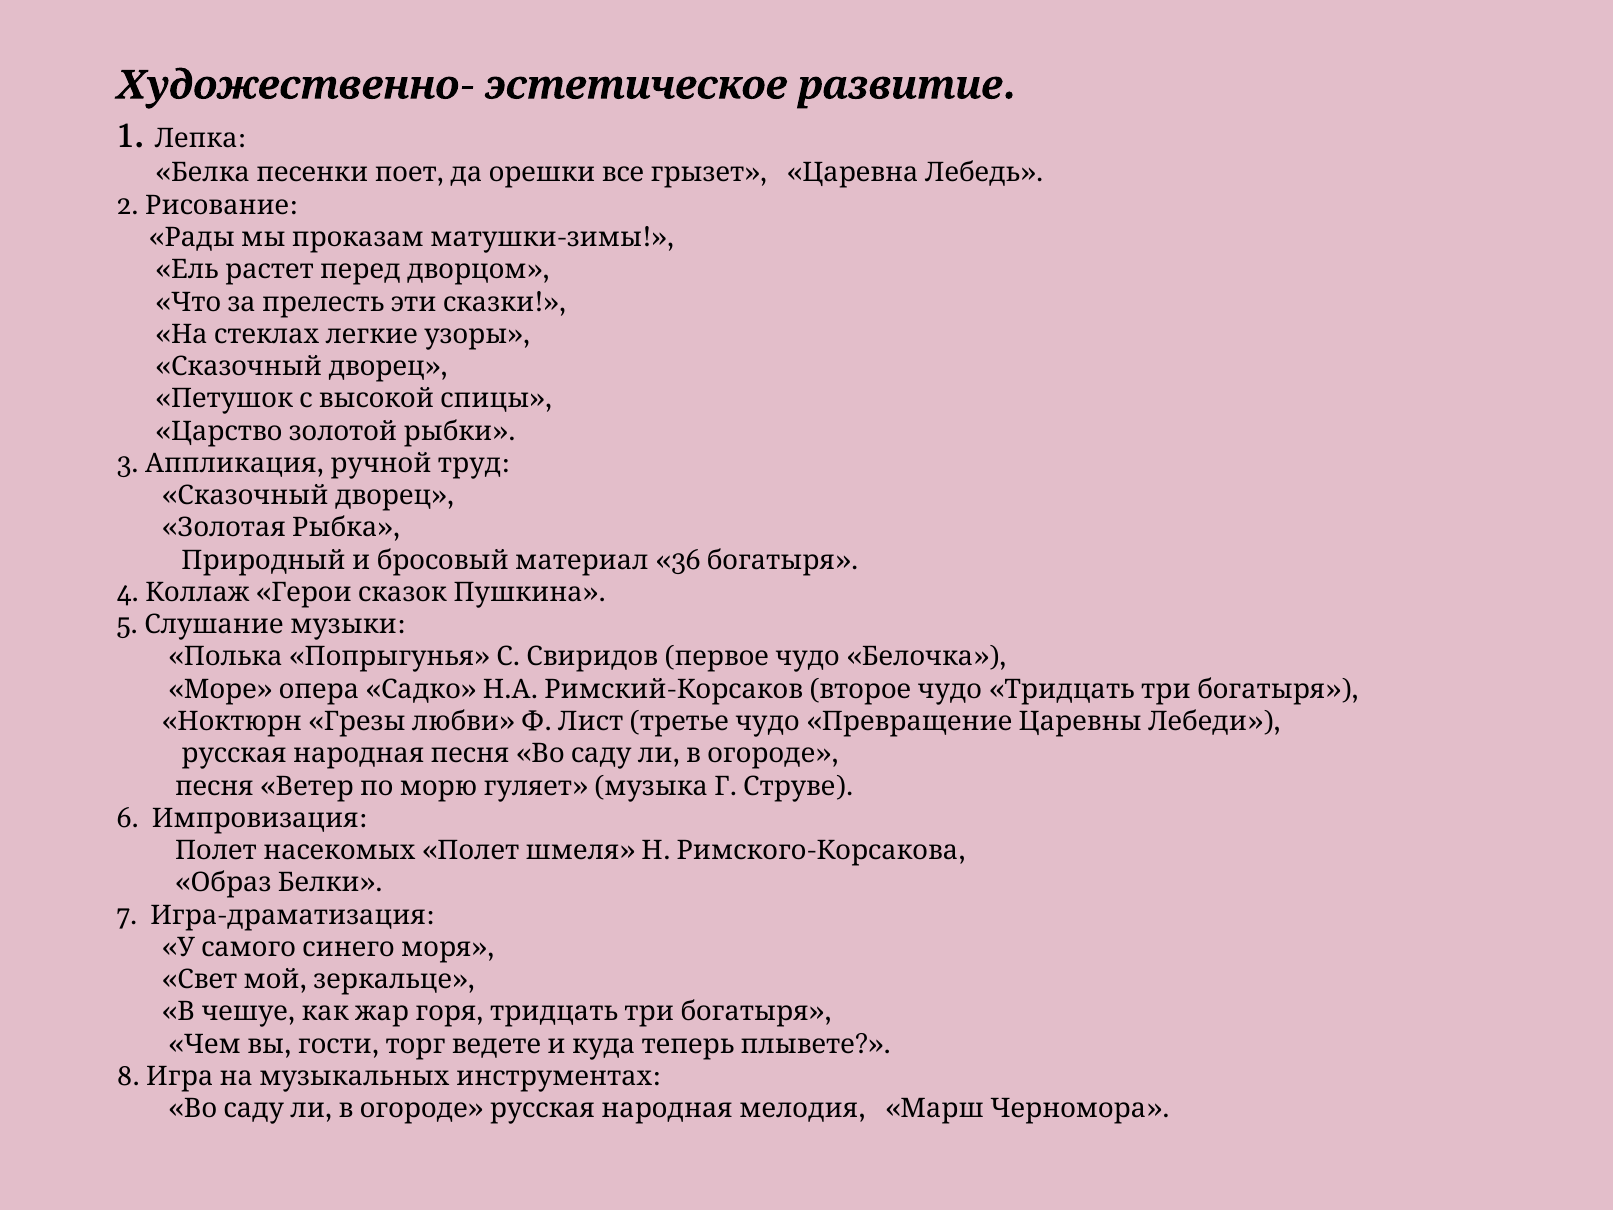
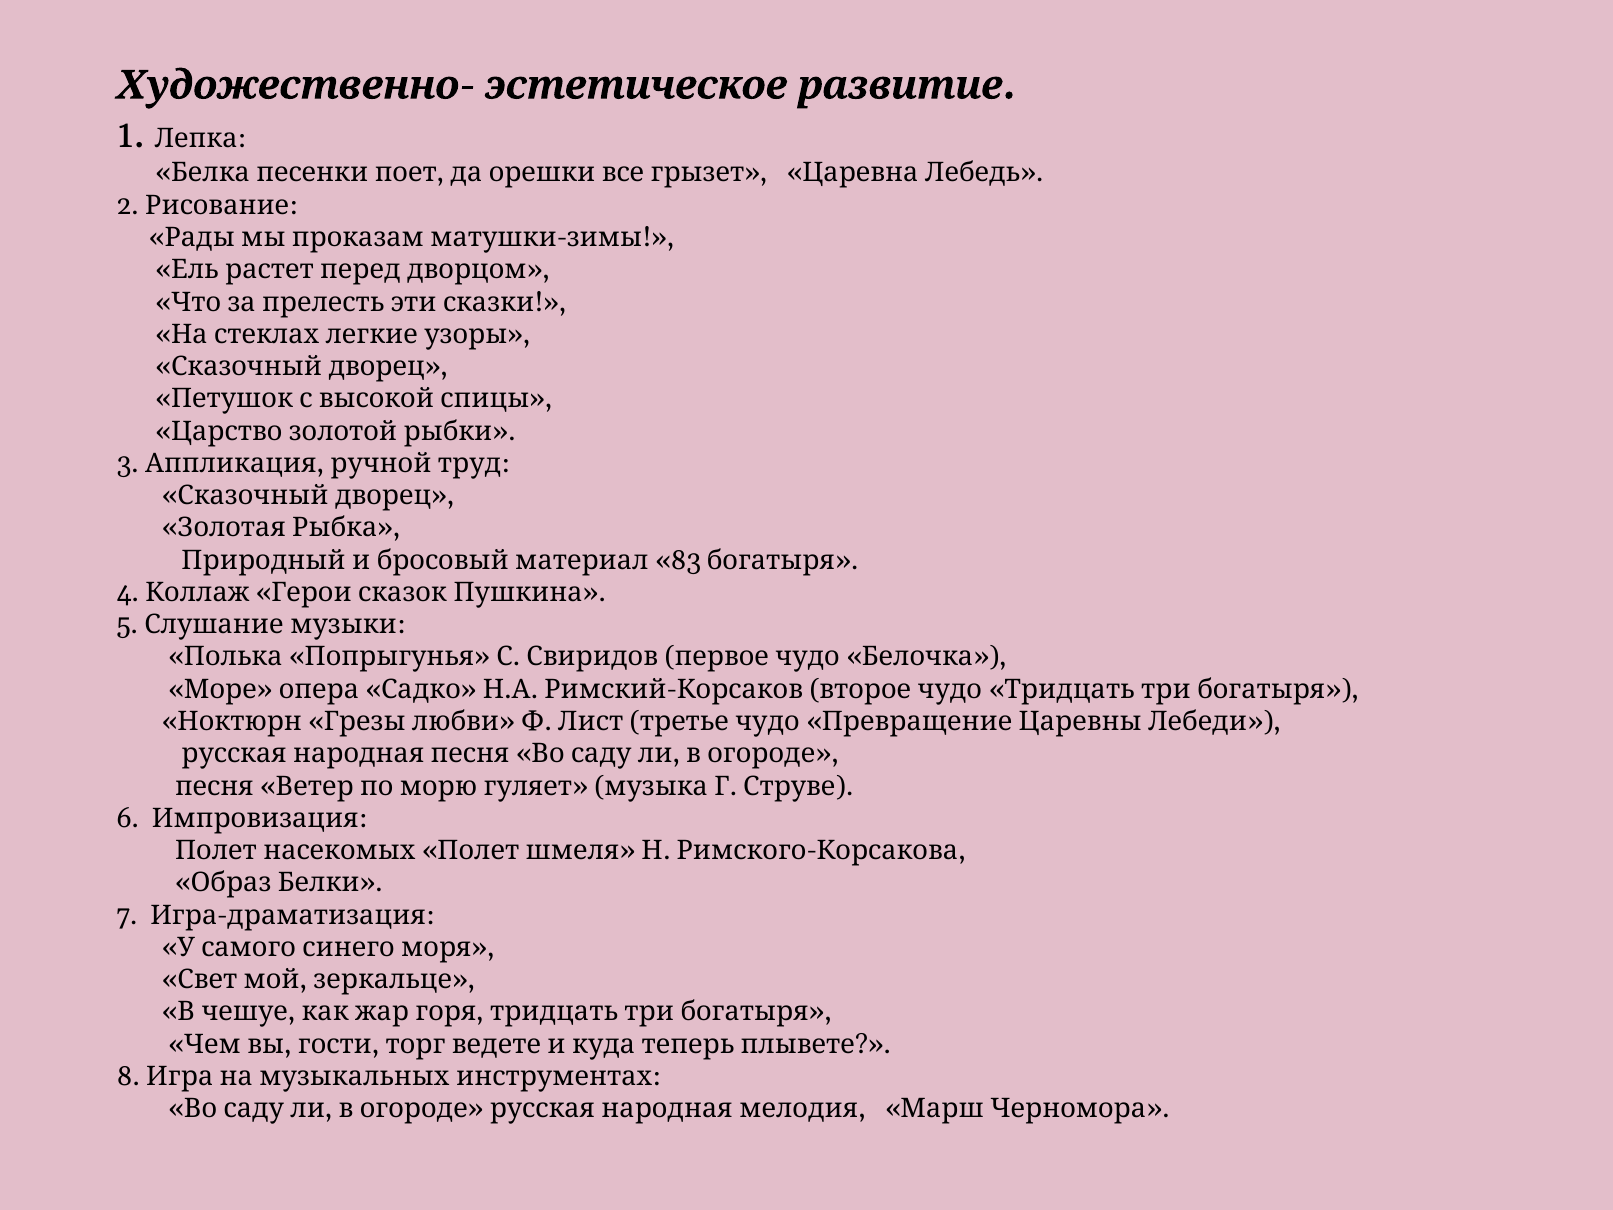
36: 36 -> 83 (678, 560)
